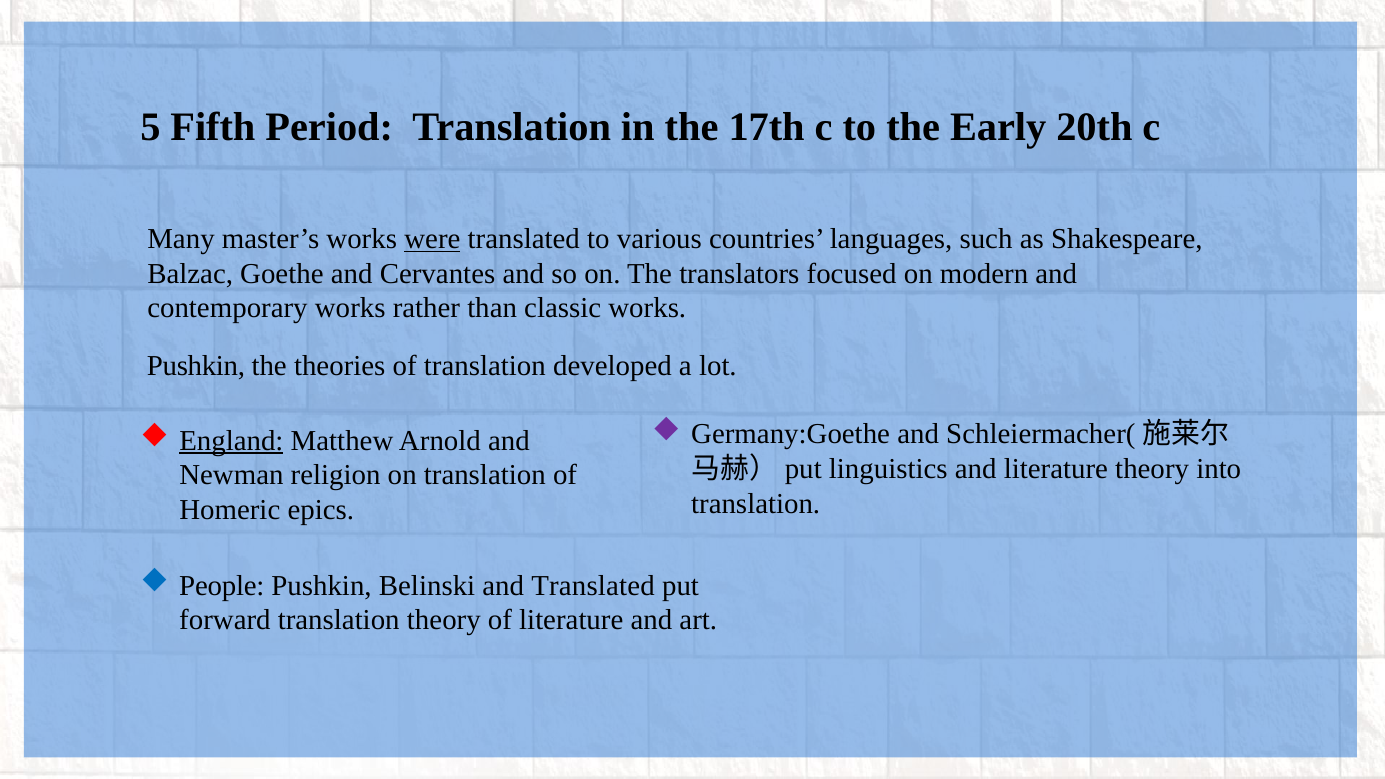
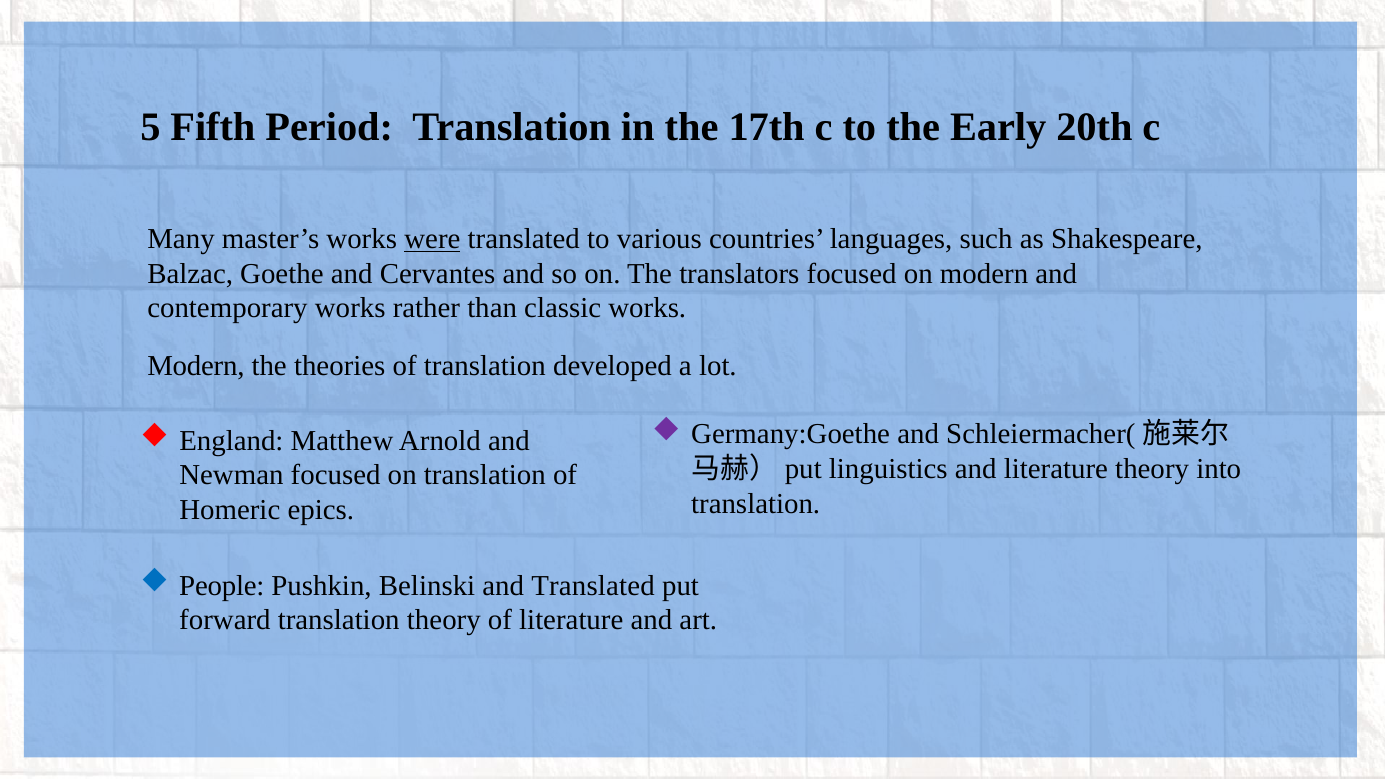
Pushkin: Pushkin -> Modern (196, 366)
England underline: present -> none (231, 441)
Newman religion: religion -> focused (336, 475)
